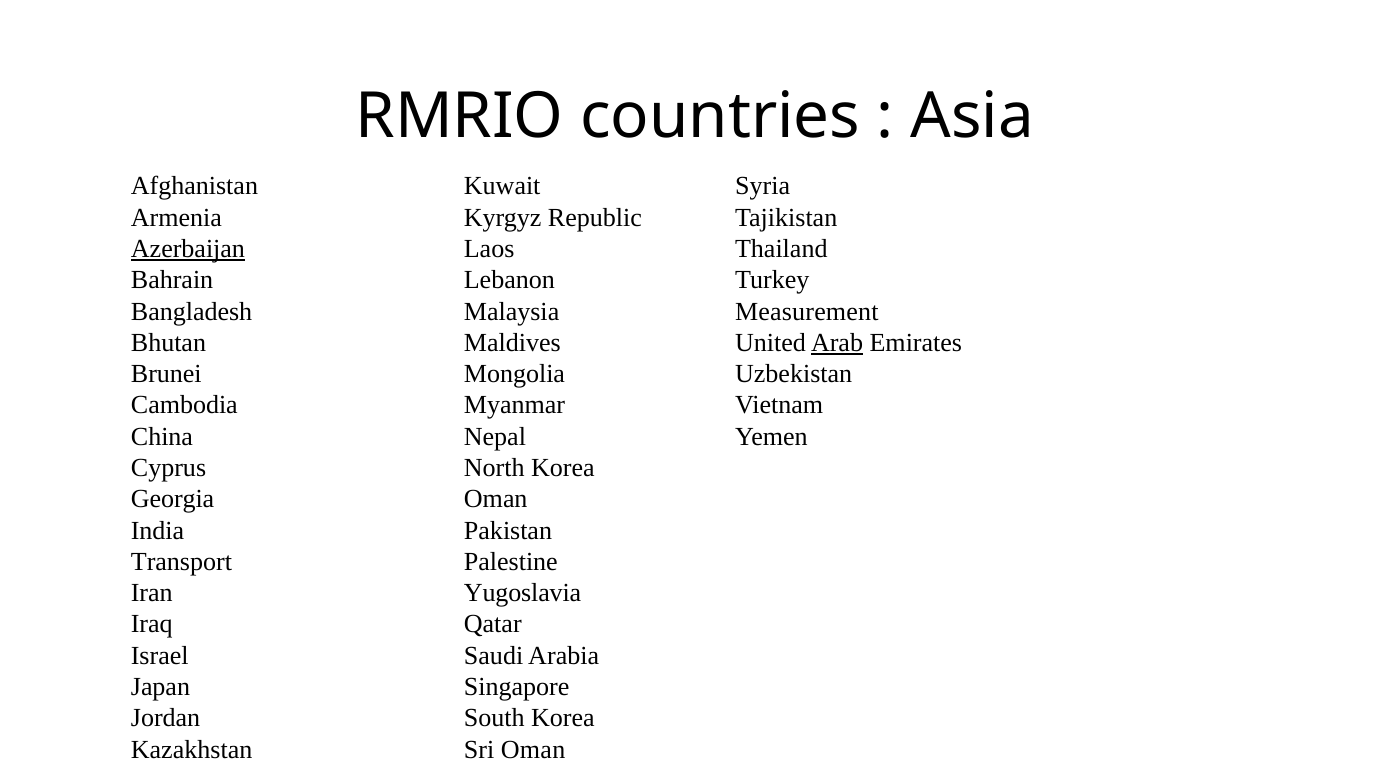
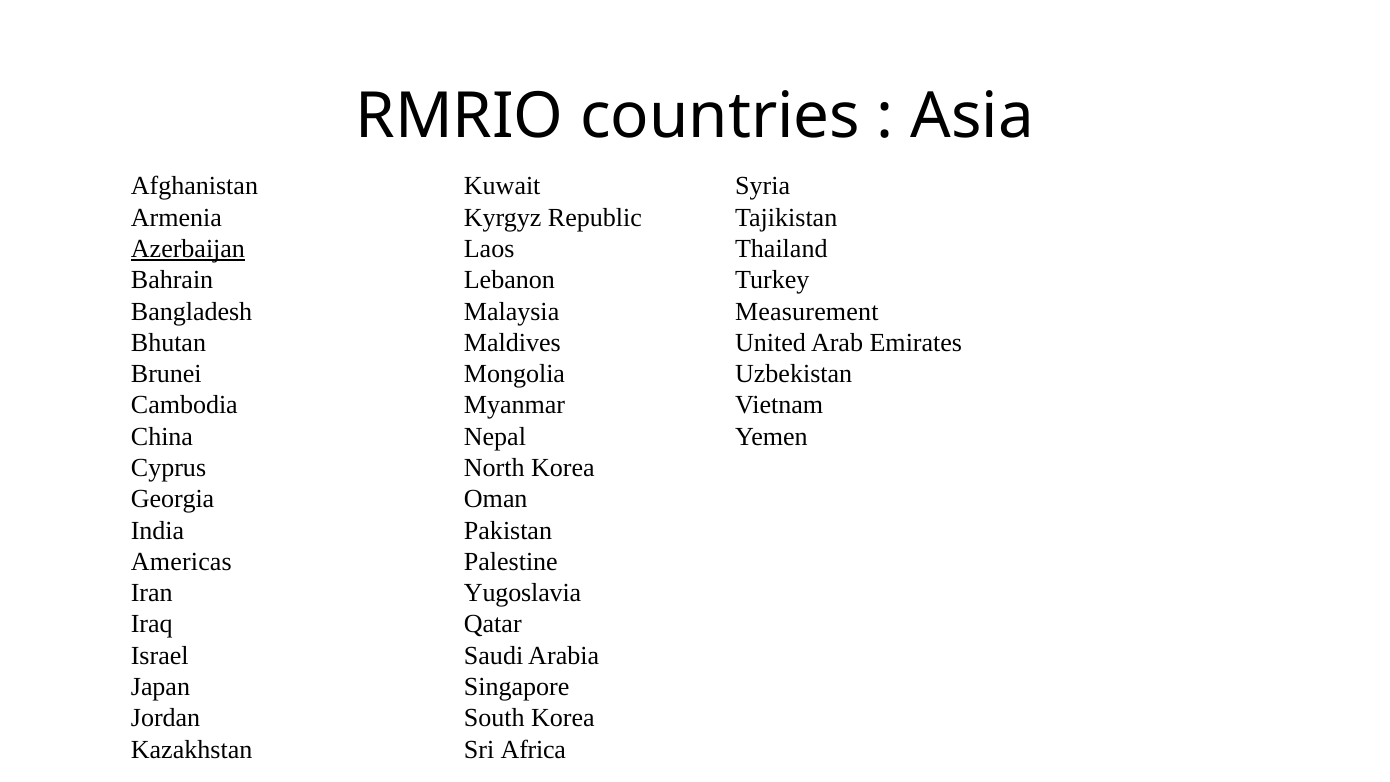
Arab underline: present -> none (837, 343)
Transport: Transport -> Americas (181, 562)
Sri Oman: Oman -> Africa (533, 749)
